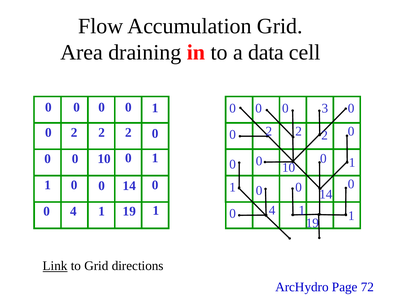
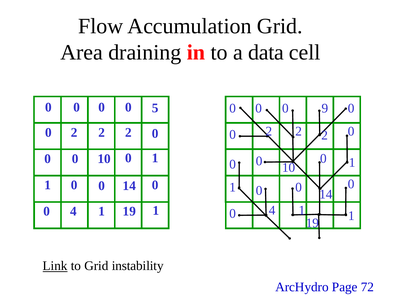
1: 1 -> 5 (155, 108)
3: 3 -> 9 (325, 108)
directions: directions -> instability (138, 266)
